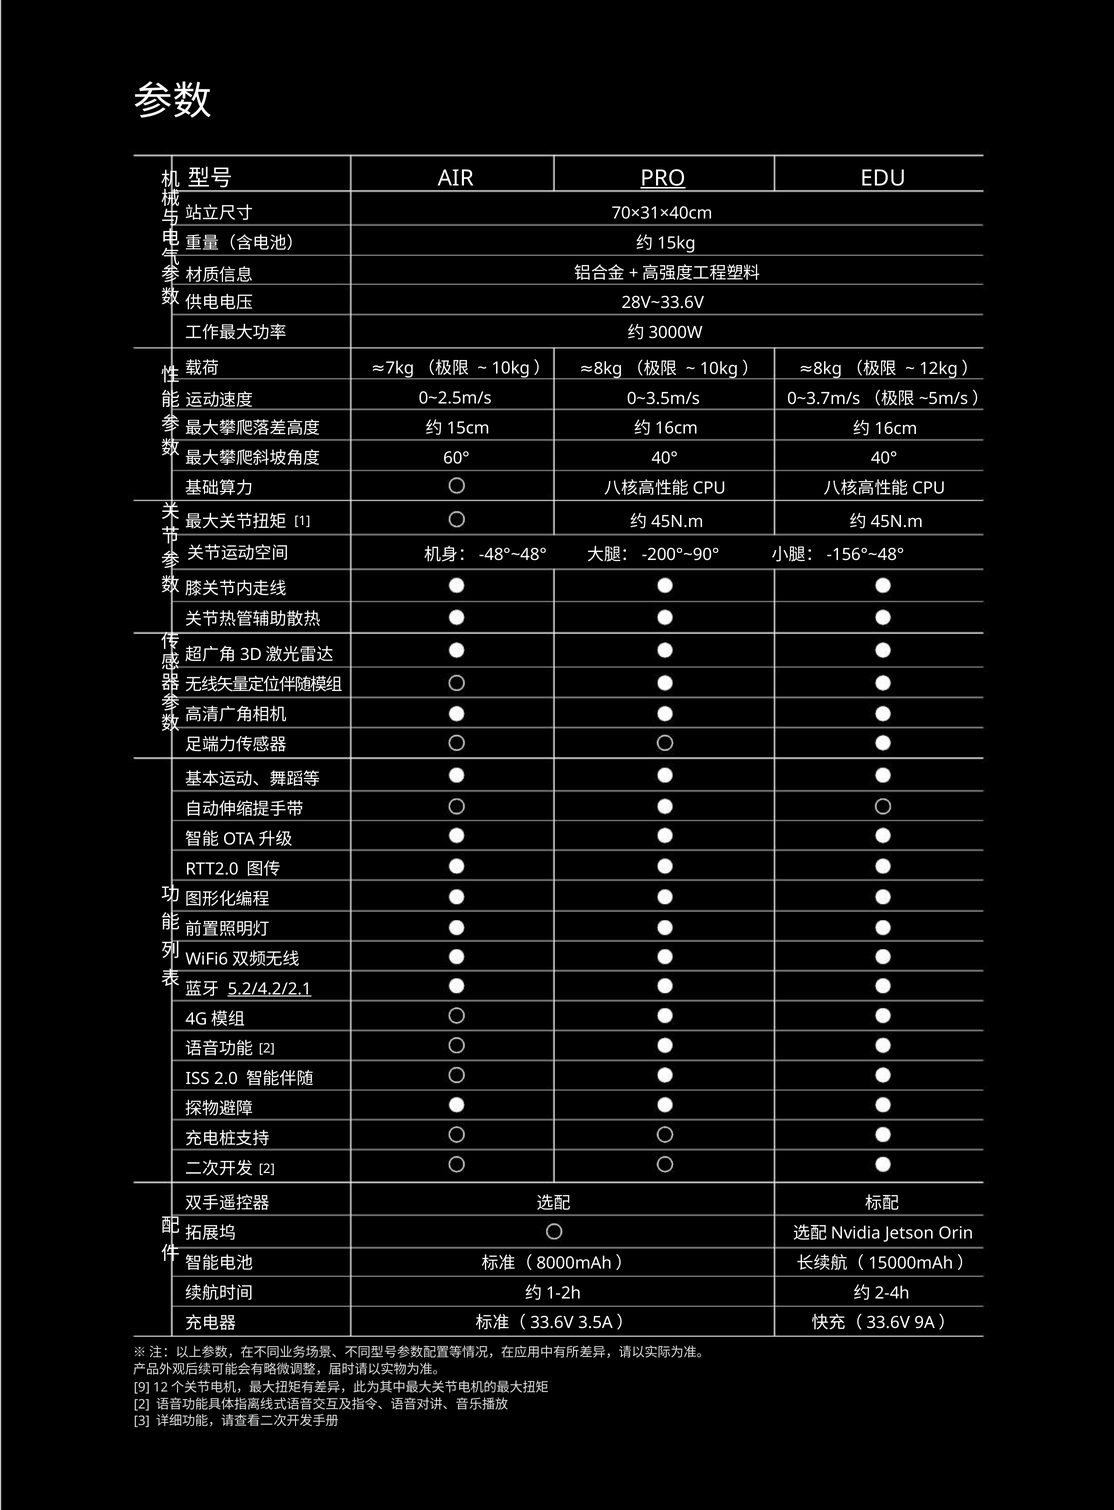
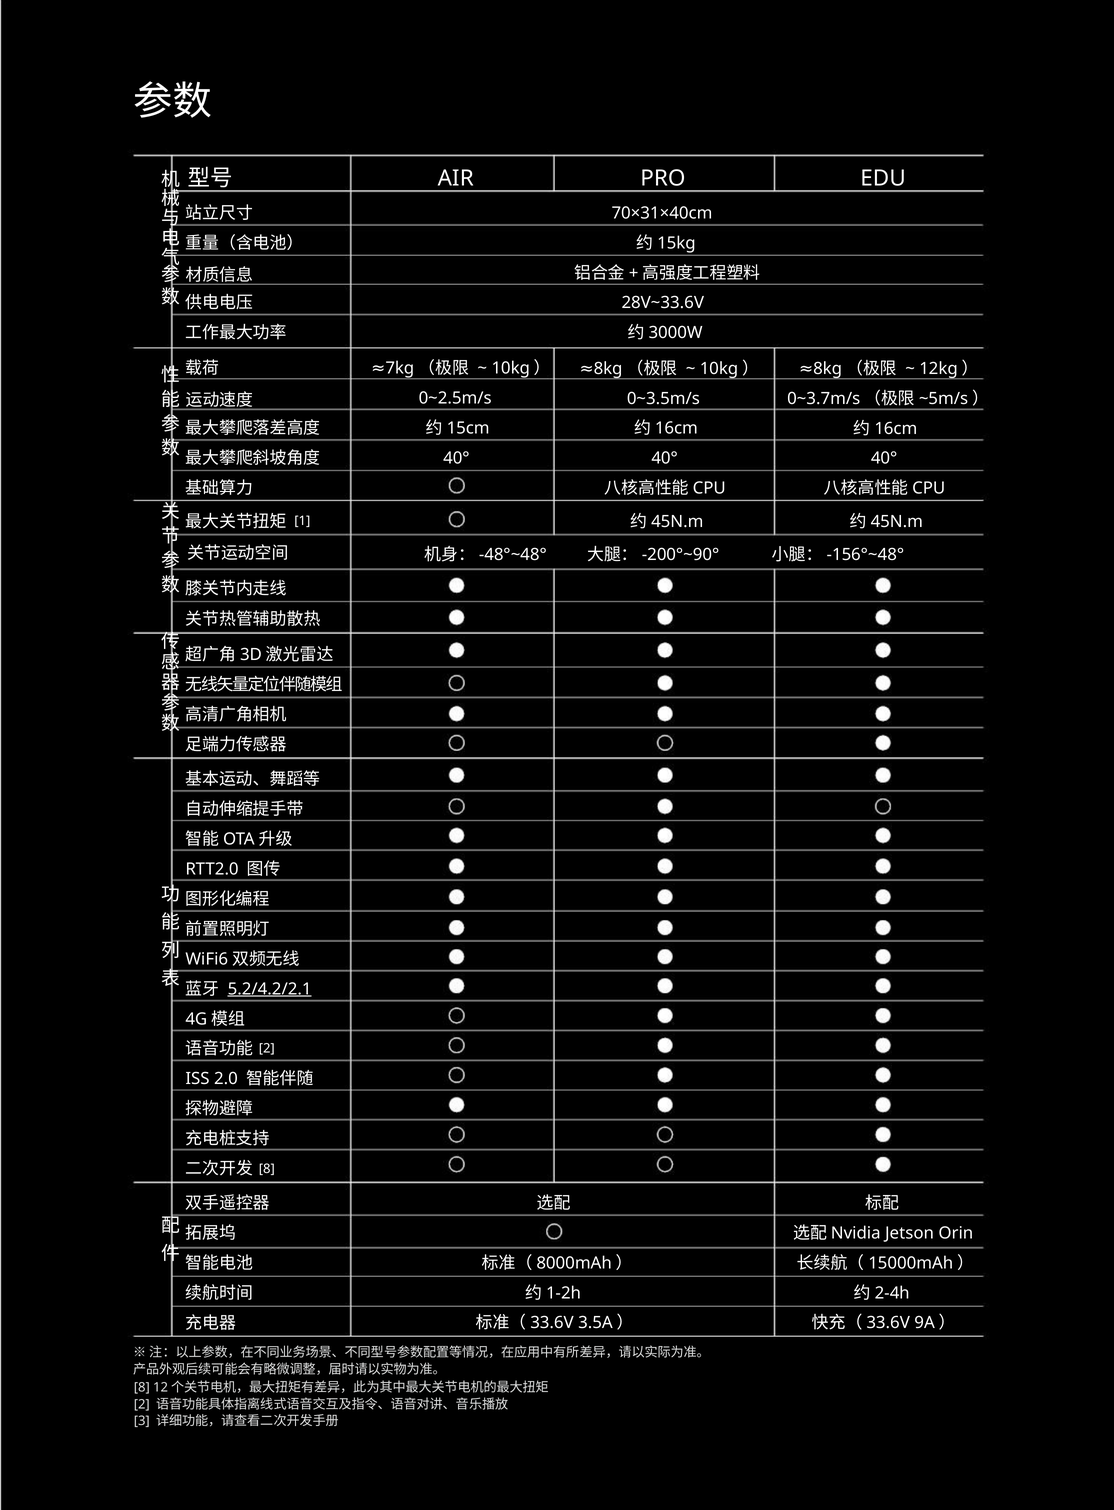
PRO underline: present -> none (663, 178)
60°: 60° -> 40° (456, 459)
2: 2 -> 8 (267, 1170)
9: 9 -> 8 (142, 1388)
